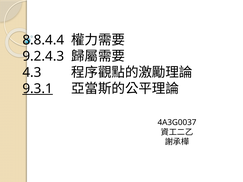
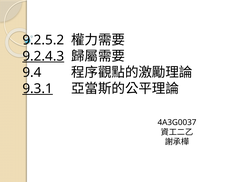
8.8.4.4: 8.8.4.4 -> 9.2.5.2 (43, 40)
9.2.4.3 underline: none -> present (43, 56)
4.3: 4.3 -> 9.4 (32, 73)
